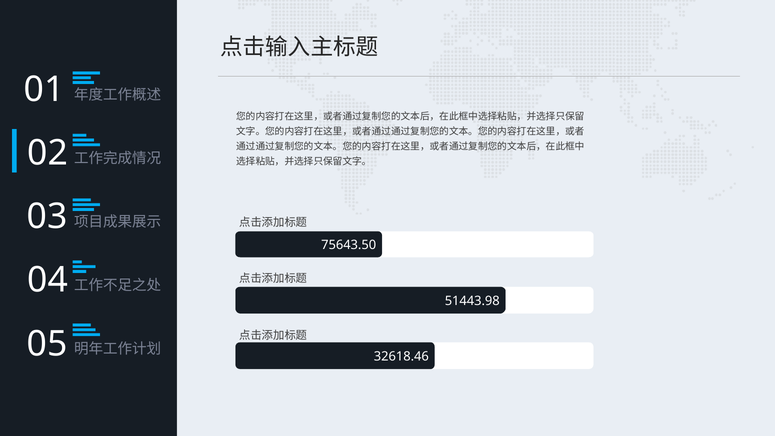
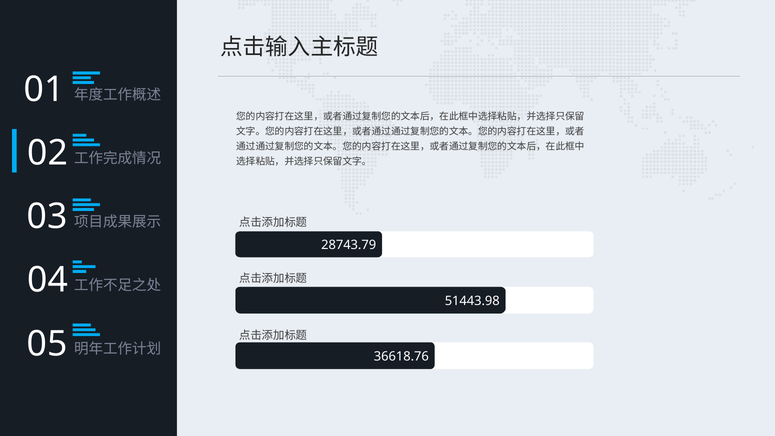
75643.50: 75643.50 -> 28743.79 (349, 245)
32618.46: 32618.46 -> 36618.76 (401, 357)
